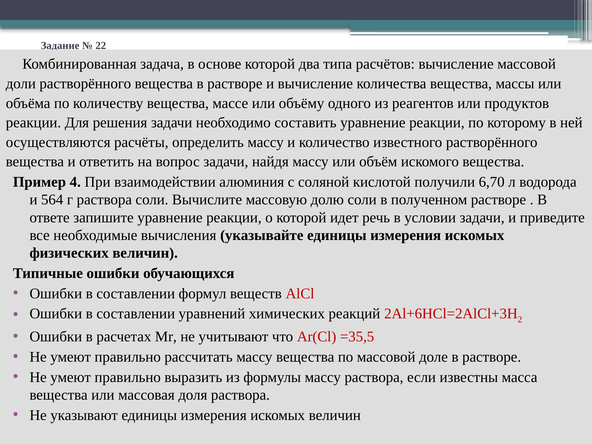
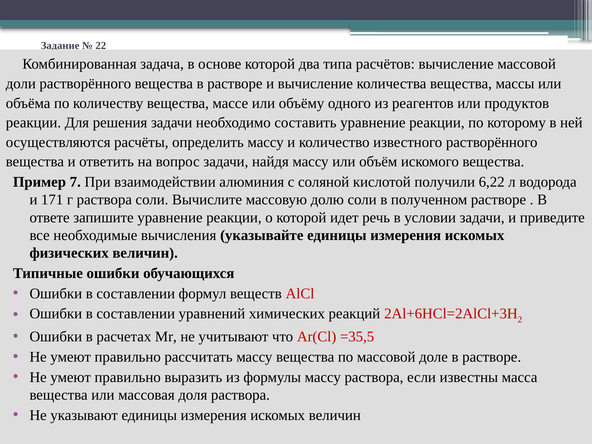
4: 4 -> 7 (75, 182)
6,70: 6,70 -> 6,22 (492, 182)
564: 564 -> 171 (52, 200)
